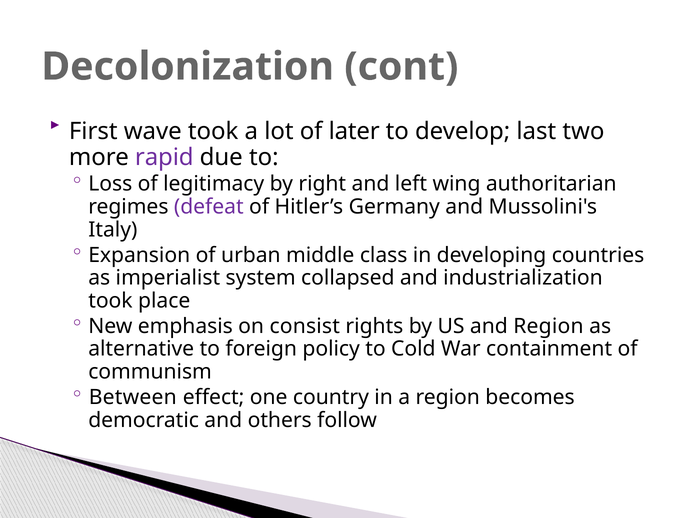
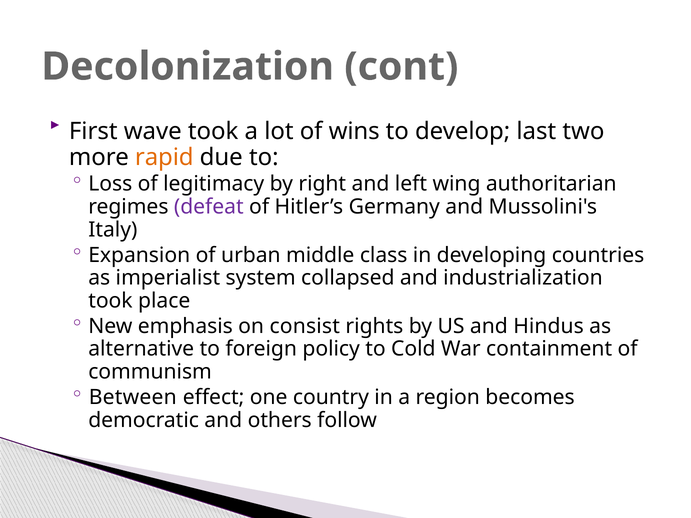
later: later -> wins (354, 131)
rapid colour: purple -> orange (164, 157)
and Region: Region -> Hindus (549, 326)
